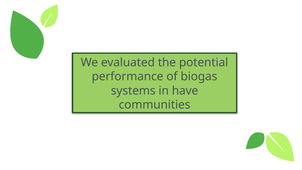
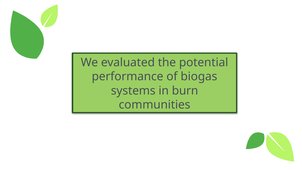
have: have -> burn (185, 91)
